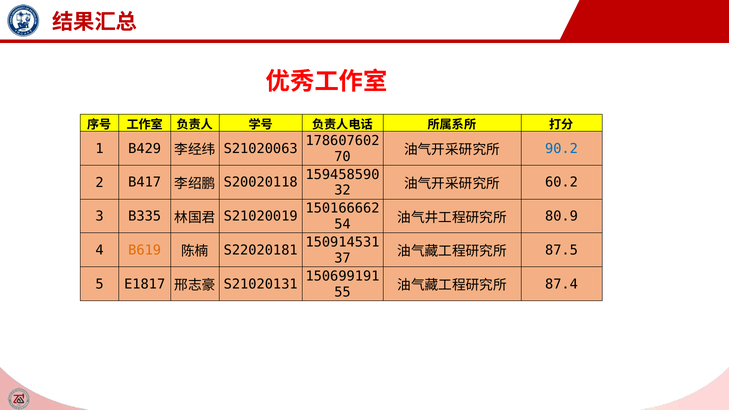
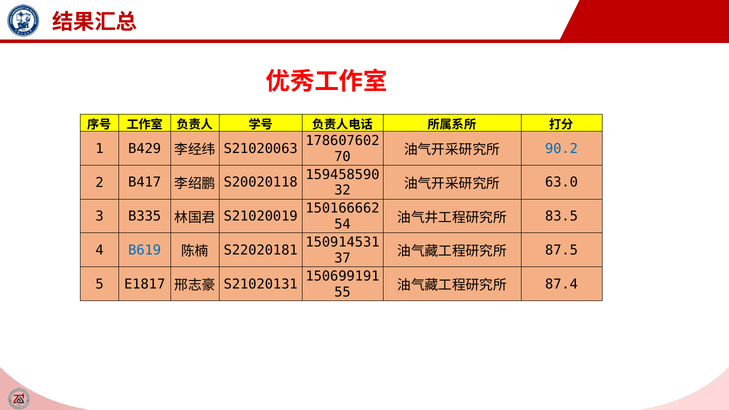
60.2: 60.2 -> 63.0 (561, 182)
80.9: 80.9 -> 83.5 (561, 216)
B619 colour: orange -> blue (145, 250)
